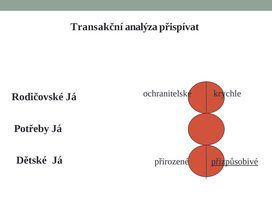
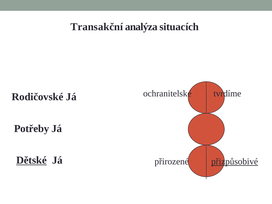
přispívat: přispívat -> situacích (179, 27)
krychle: krychle -> tvrdíme (227, 94)
Dětské underline: none -> present (32, 160)
